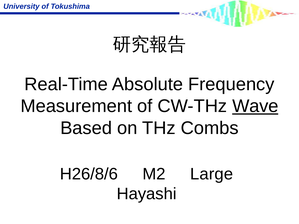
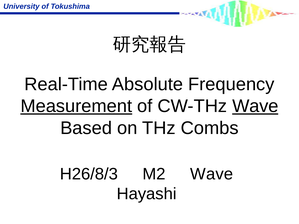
Measurement underline: none -> present (76, 106)
H26/8/6: H26/8/6 -> H26/8/3 (89, 174)
M2 Large: Large -> Wave (212, 174)
